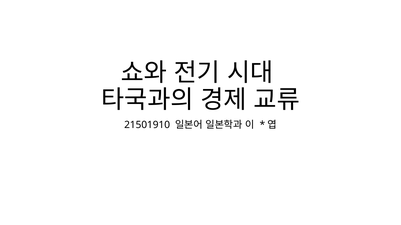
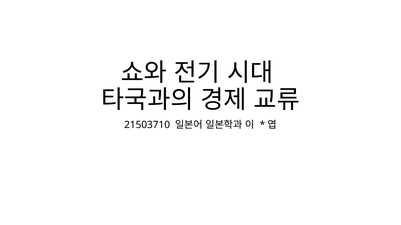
21501910: 21501910 -> 21503710 (147, 125)
